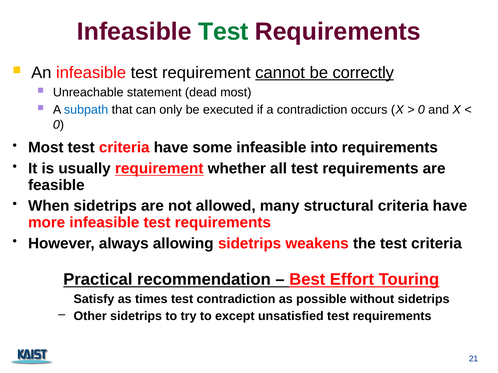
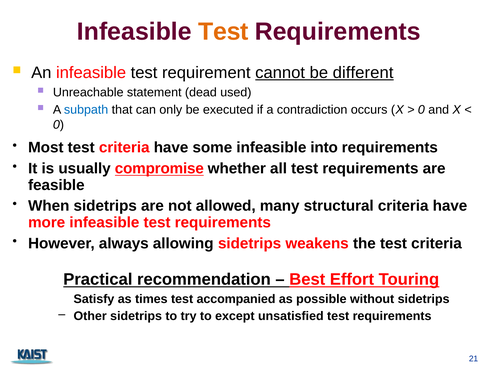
Test colour: green -> orange (223, 32)
correctly: correctly -> different (363, 73)
dead most: most -> used (236, 92)
usually requirement: requirement -> compromise (159, 169)
test contradiction: contradiction -> accompanied (236, 299)
